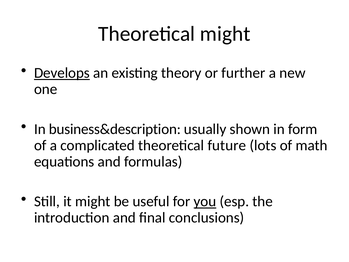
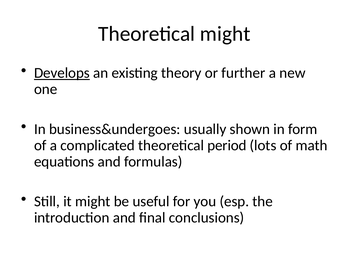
business&description: business&description -> business&undergoes (115, 129)
future: future -> period (227, 145)
you underline: present -> none (205, 201)
